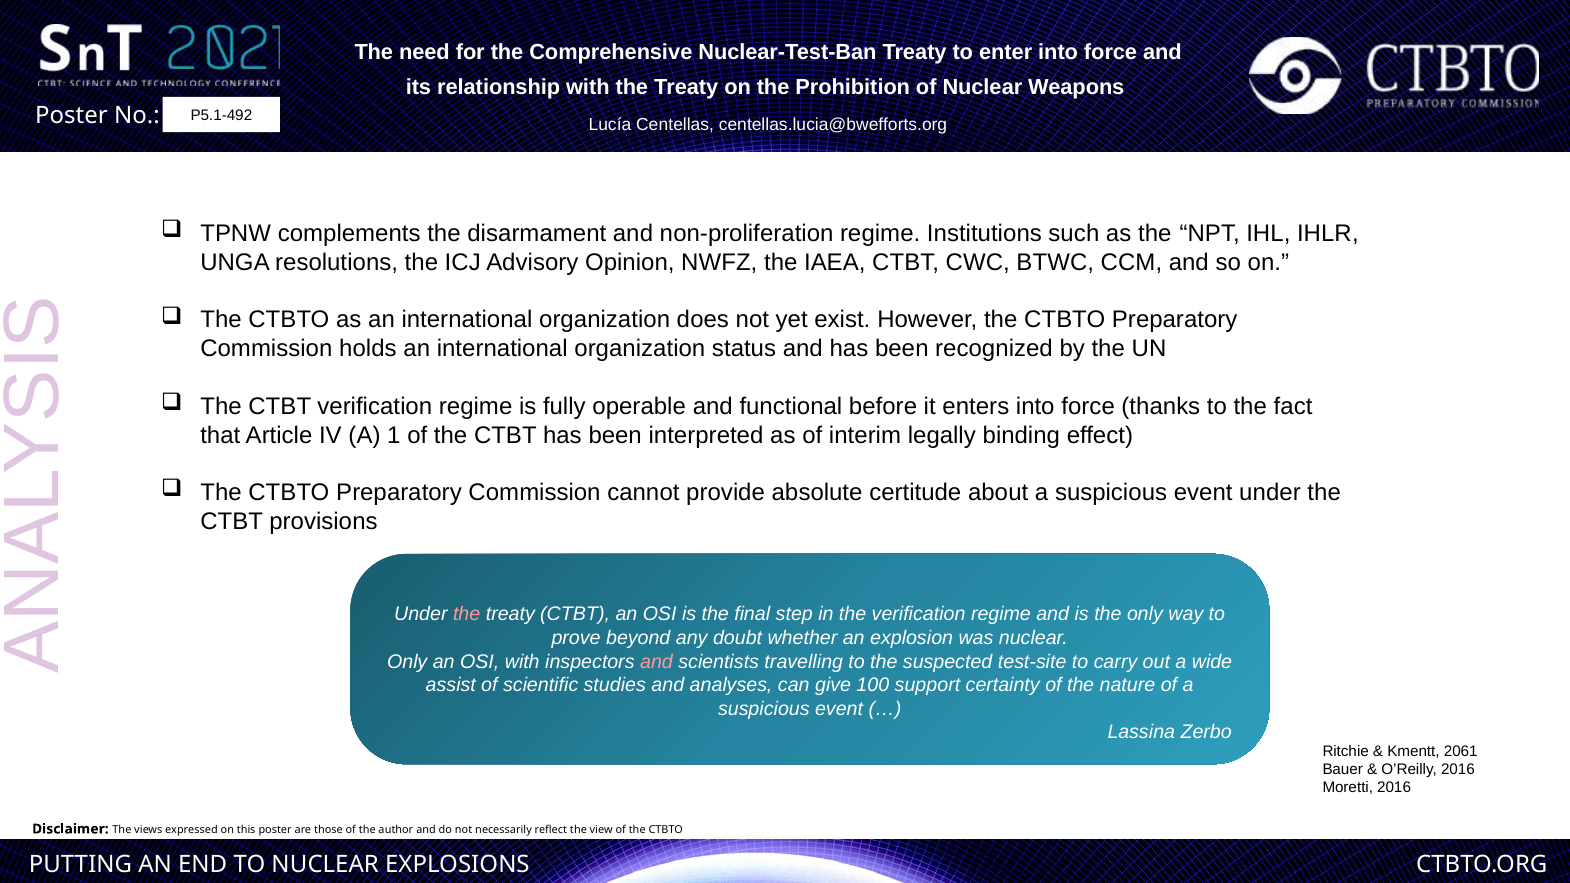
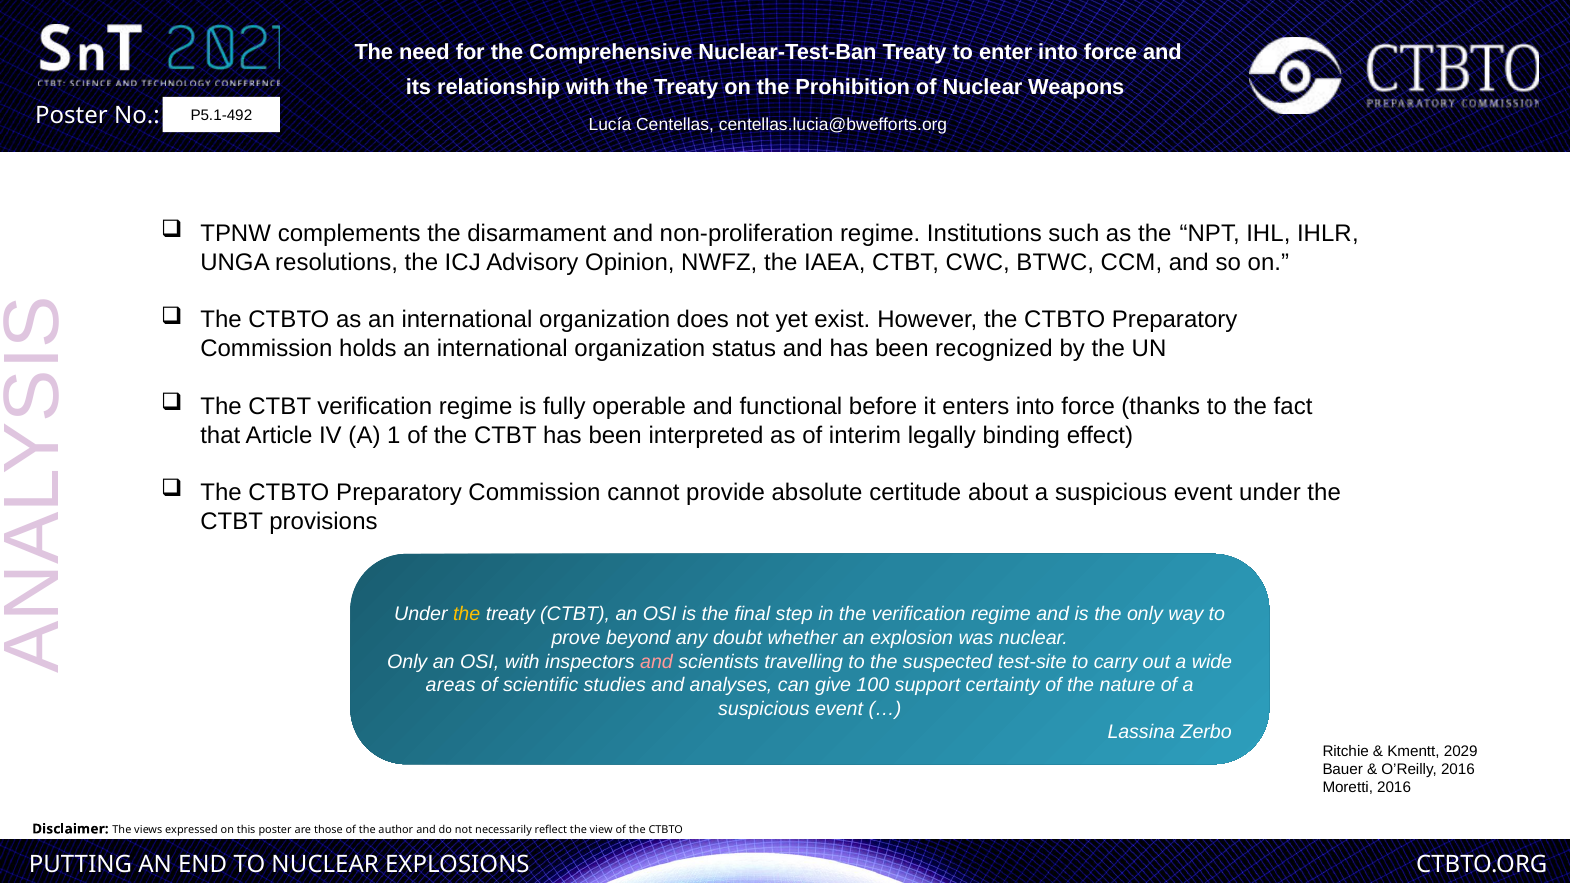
the colour: pink -> yellow (467, 615)
assist: assist -> areas (451, 685)
2061: 2061 -> 2029 (1461, 751)
